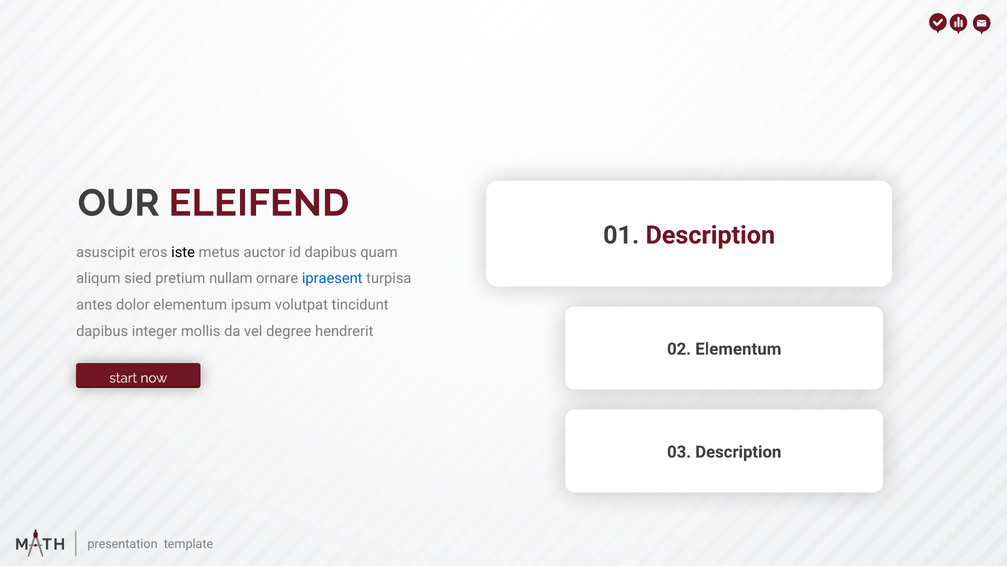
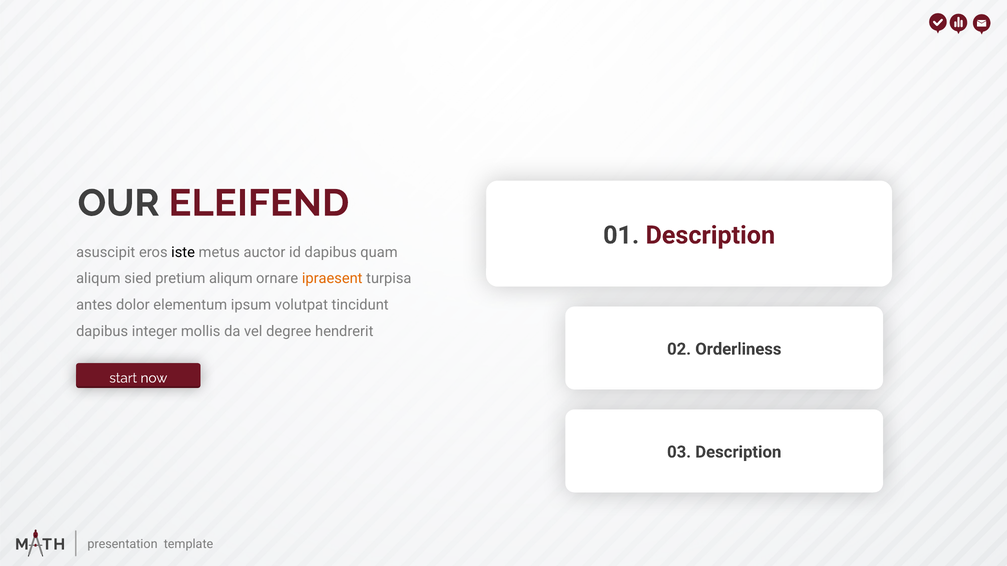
pretium nullam: nullam -> aliqum (231, 279)
ipraesent colour: blue -> orange (332, 279)
02 Elementum: Elementum -> Orderliness (738, 349)
